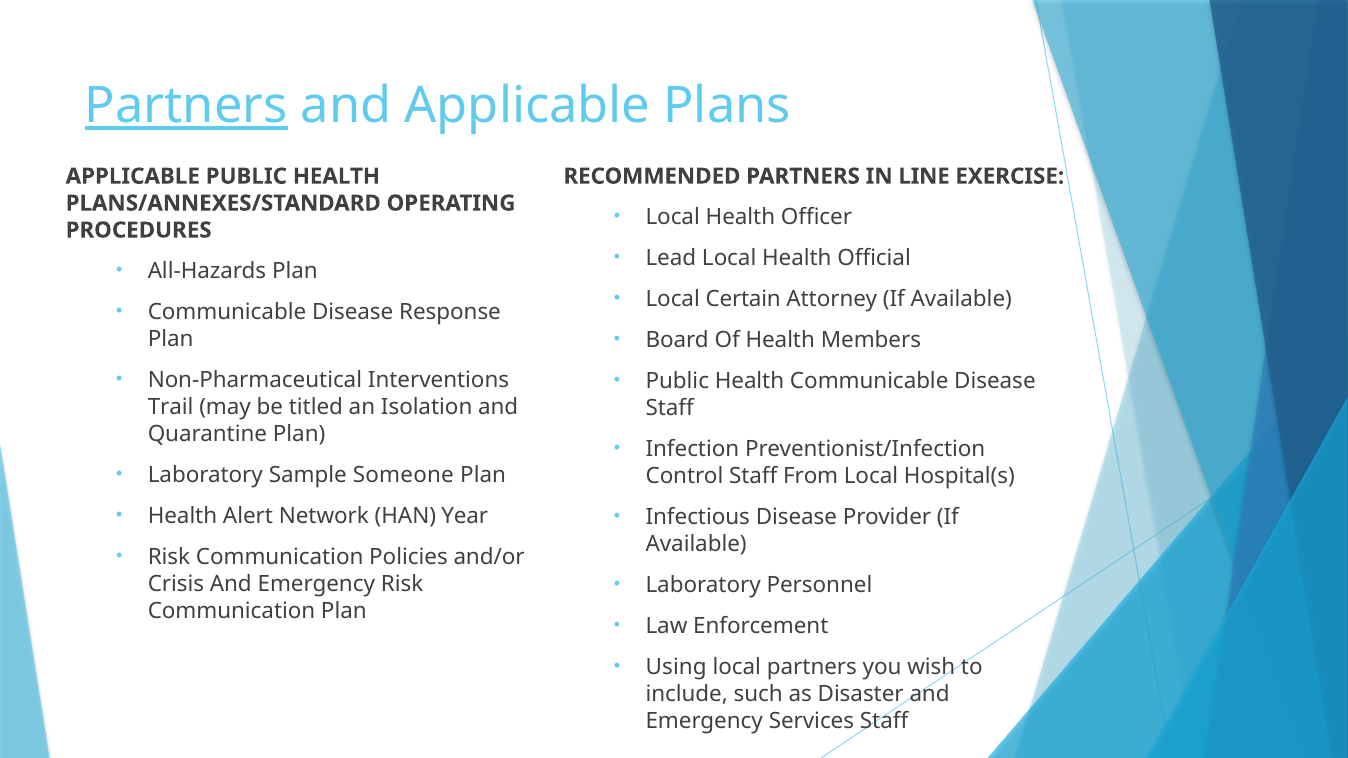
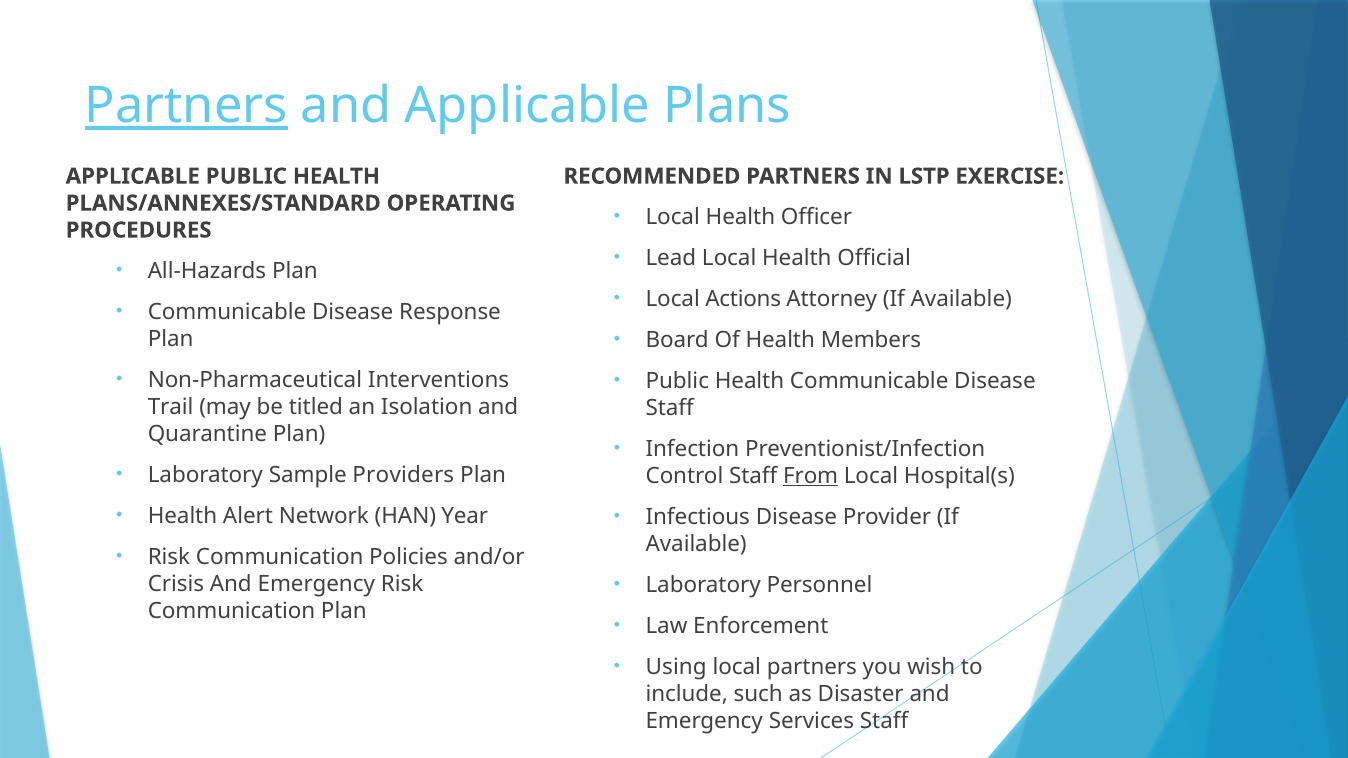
LINE: LINE -> LSTP (924, 176)
Certain: Certain -> Actions (743, 299)
Someone: Someone -> Providers (403, 475)
From underline: none -> present (811, 476)
